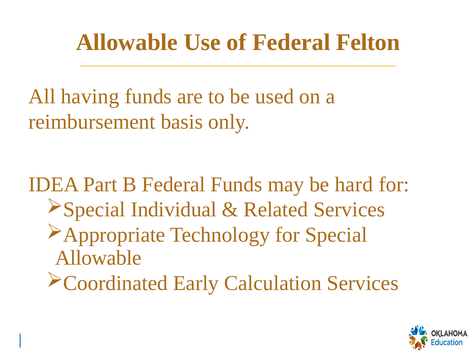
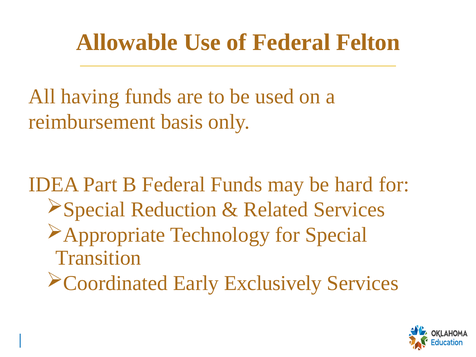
Individual: Individual -> Reduction (174, 210)
Allowable: Allowable -> Transition (98, 258)
Calculation: Calculation -> Exclusively (273, 283)
